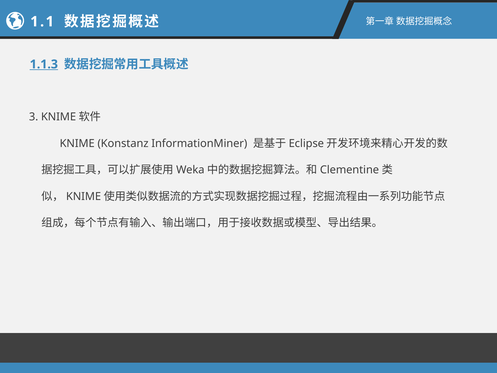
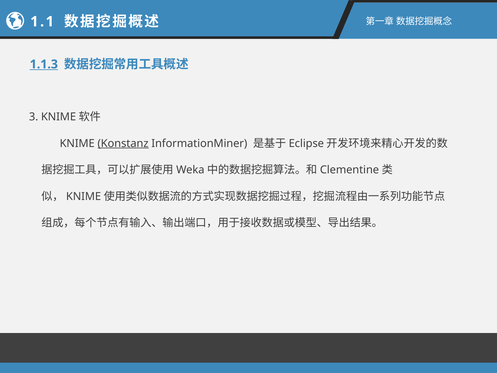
Konstanz underline: none -> present (123, 143)
